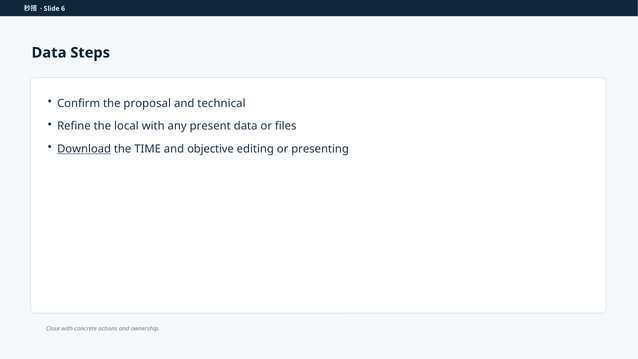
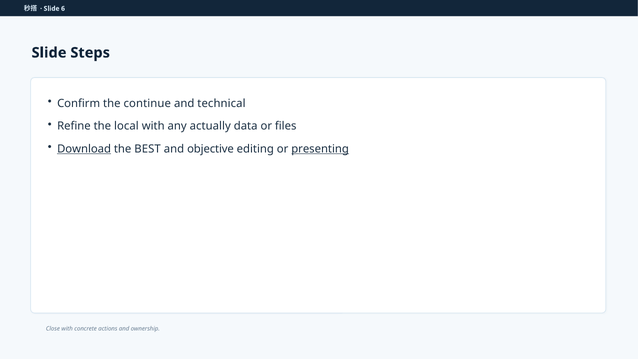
Data: Data -> Slide (49, 53)
proposal: proposal -> continue (147, 103)
present: present -> actually (210, 126)
TIME: TIME -> BEST (148, 149)
presenting underline: none -> present (320, 149)
